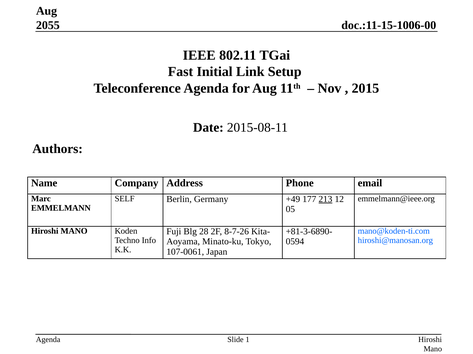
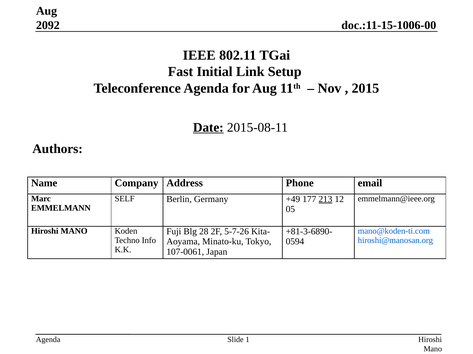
2055: 2055 -> 2092 (48, 25)
Date underline: none -> present (208, 128)
8-7-26: 8-7-26 -> 5-7-26 (237, 232)
